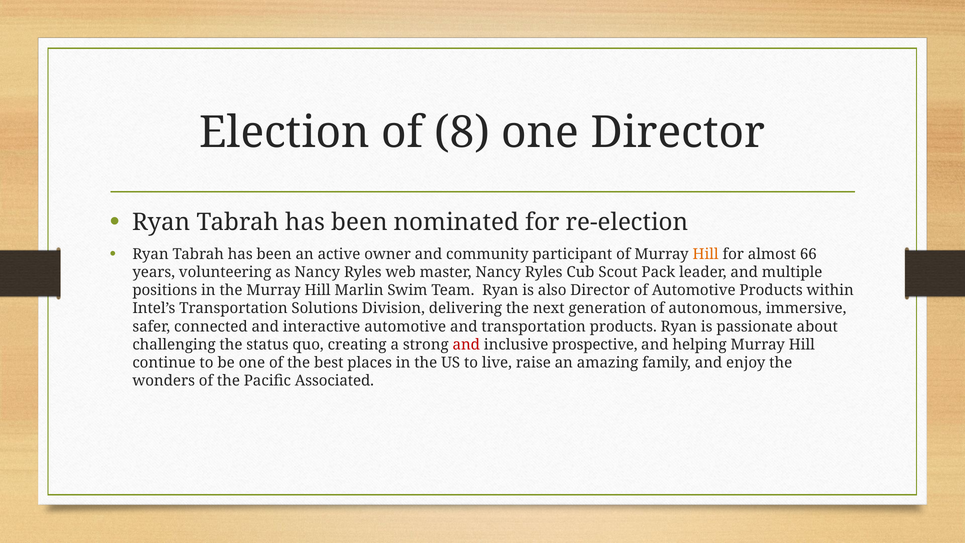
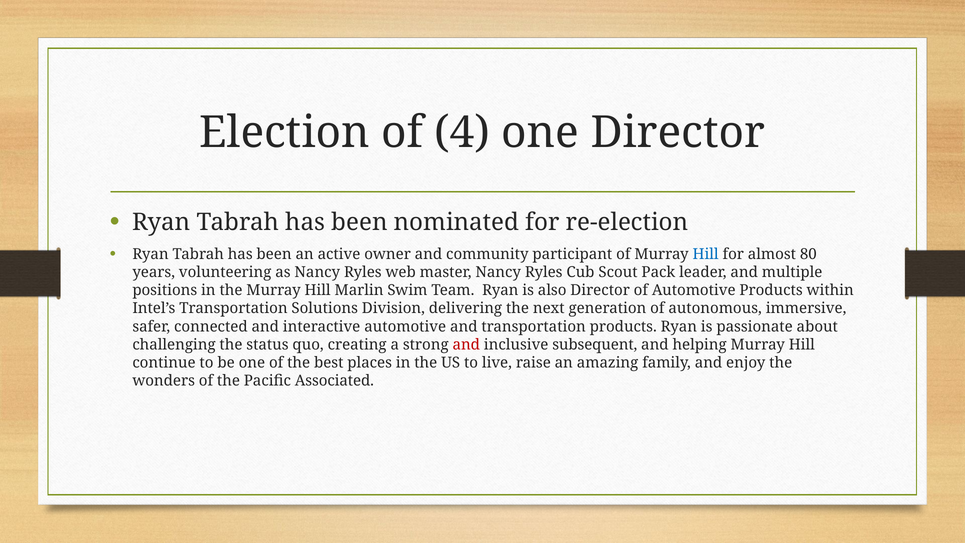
8: 8 -> 4 (462, 132)
Hill colour: orange -> blue (706, 254)
66: 66 -> 80 (808, 254)
prospective: prospective -> subsequent (595, 345)
